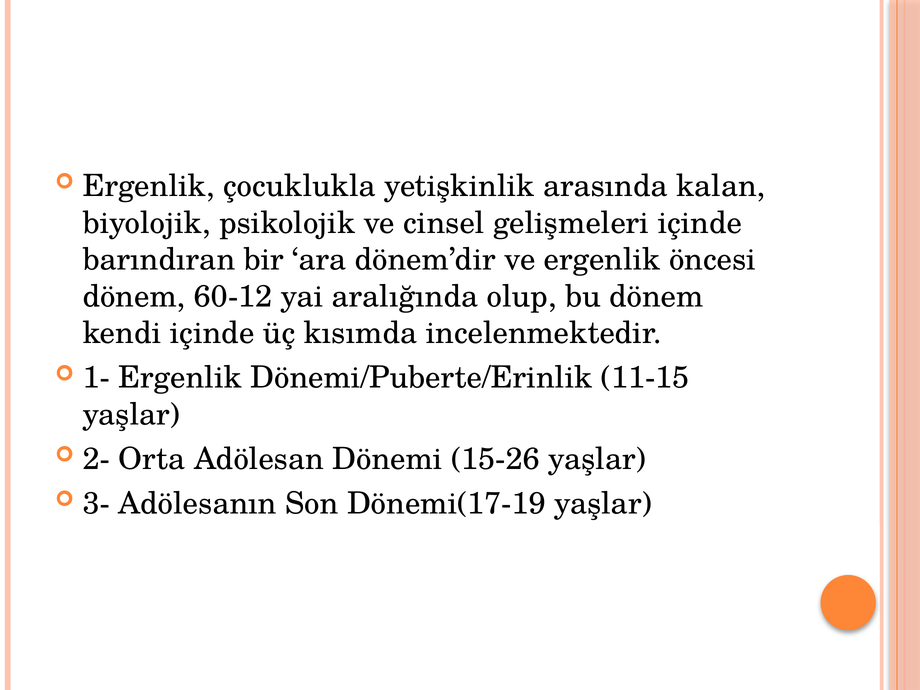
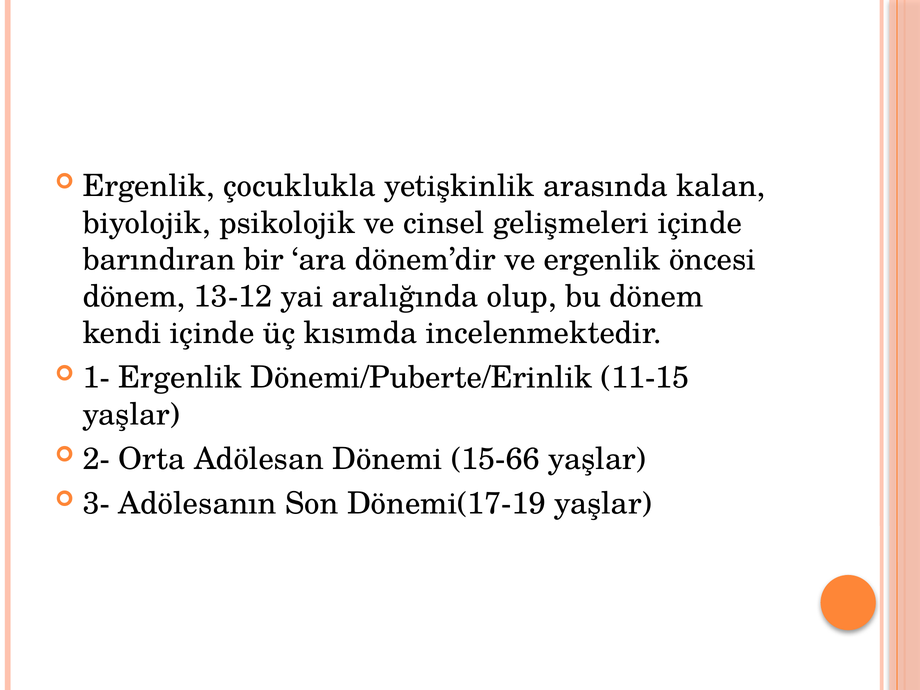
60-12: 60-12 -> 13-12 (233, 296)
15-26: 15-26 -> 15-66 (495, 459)
